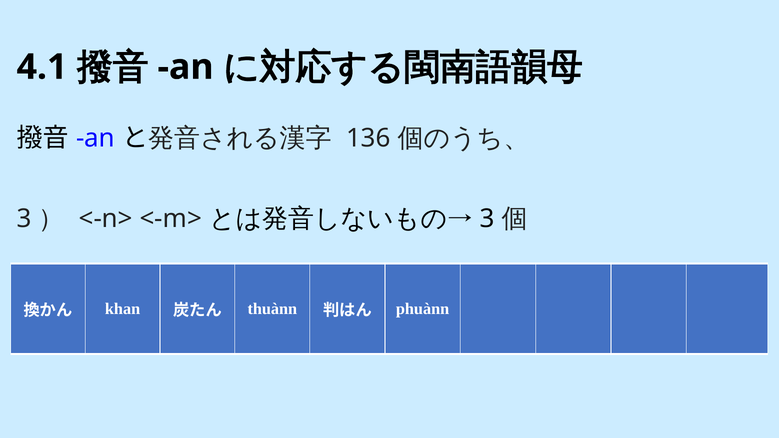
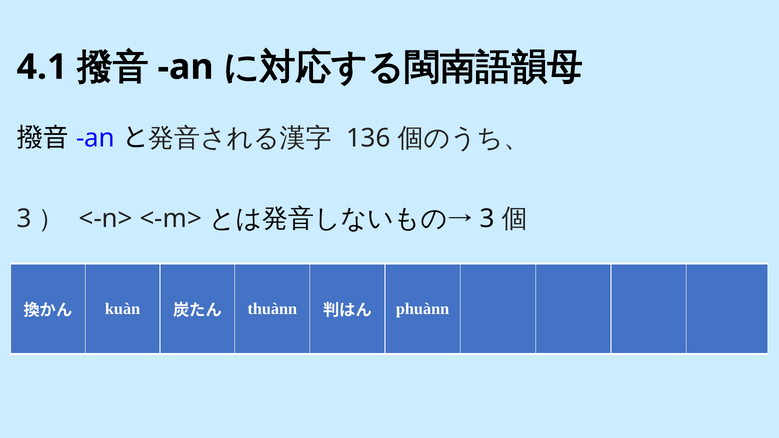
khan: khan -> kuàn (123, 309)
